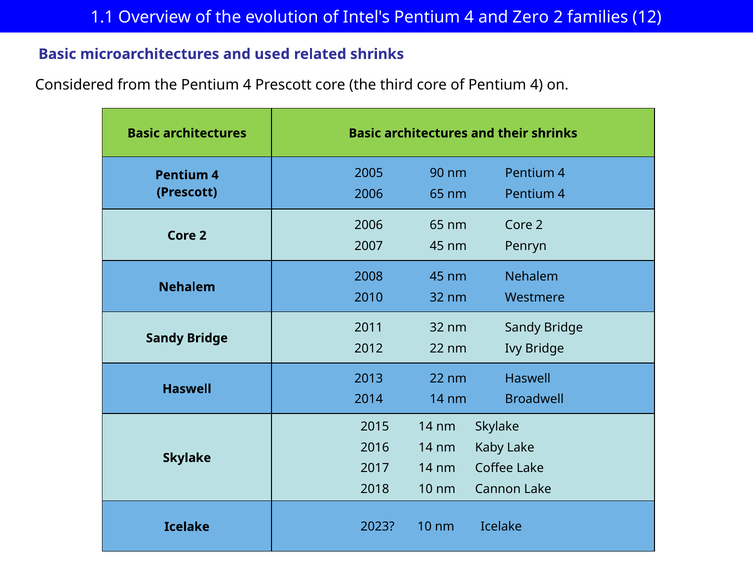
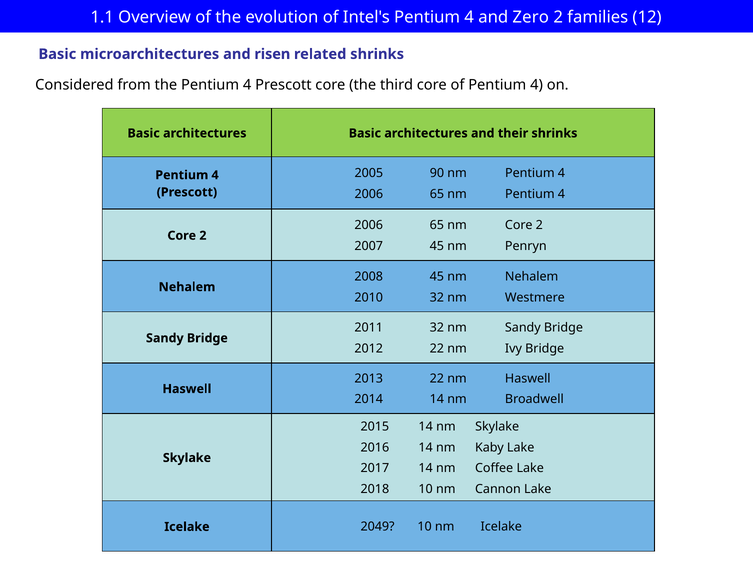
used: used -> risen (272, 54)
2023: 2023 -> 2049 (378, 527)
